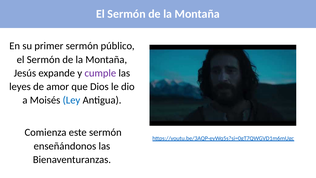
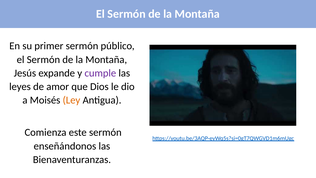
Ley colour: blue -> orange (71, 100)
